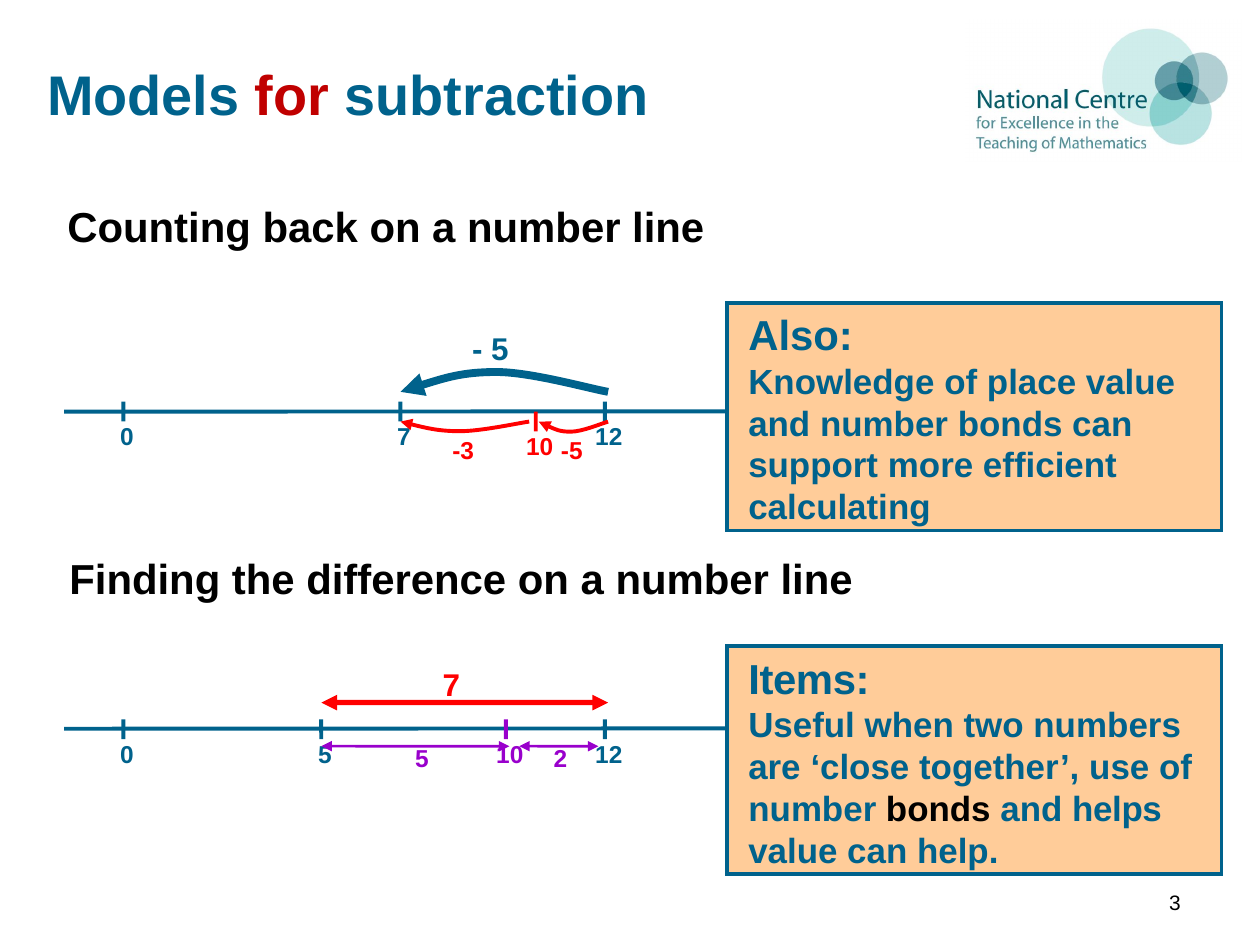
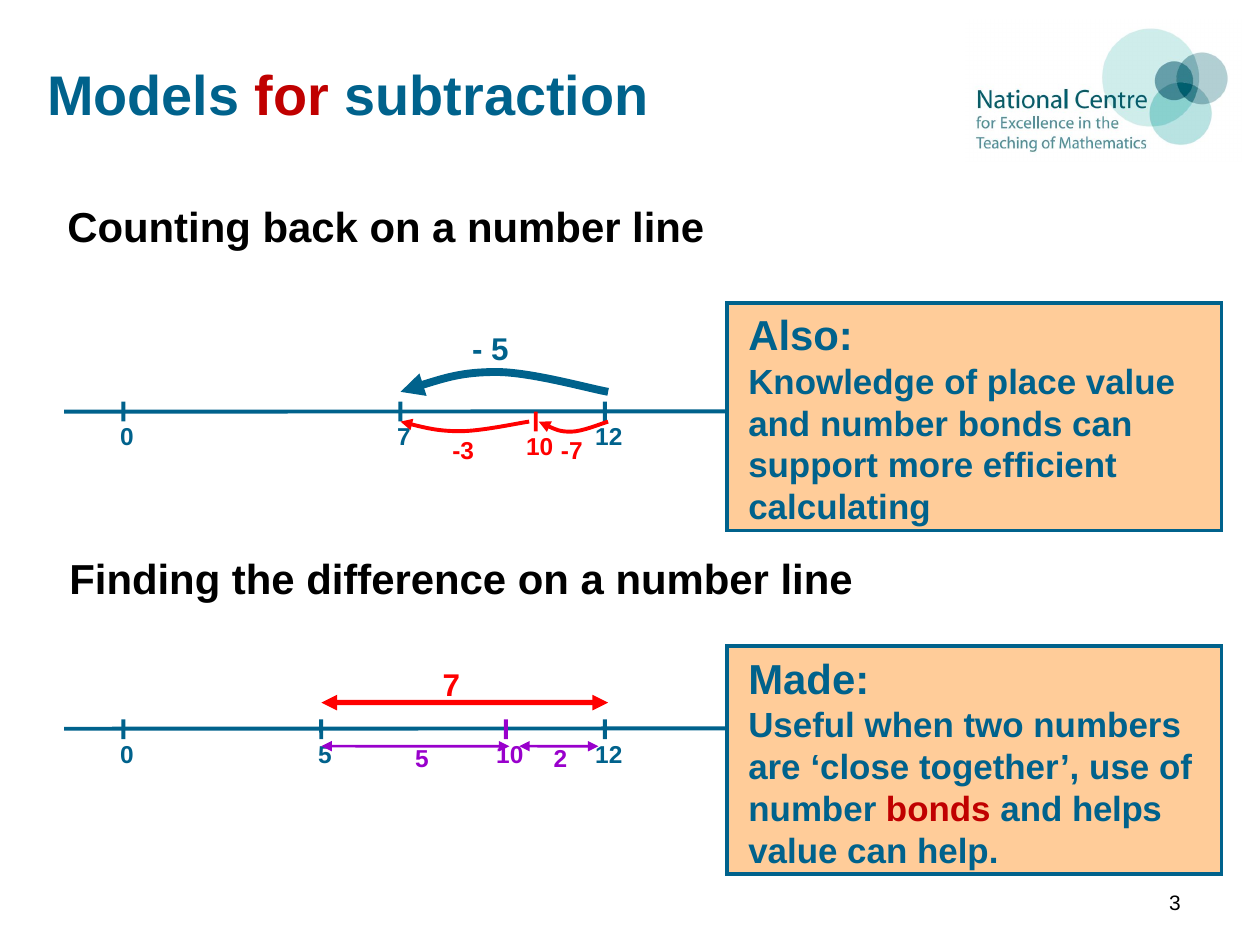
-5: -5 -> -7 (572, 452)
Items: Items -> Made (809, 680)
bonds colour: black -> red (938, 810)
